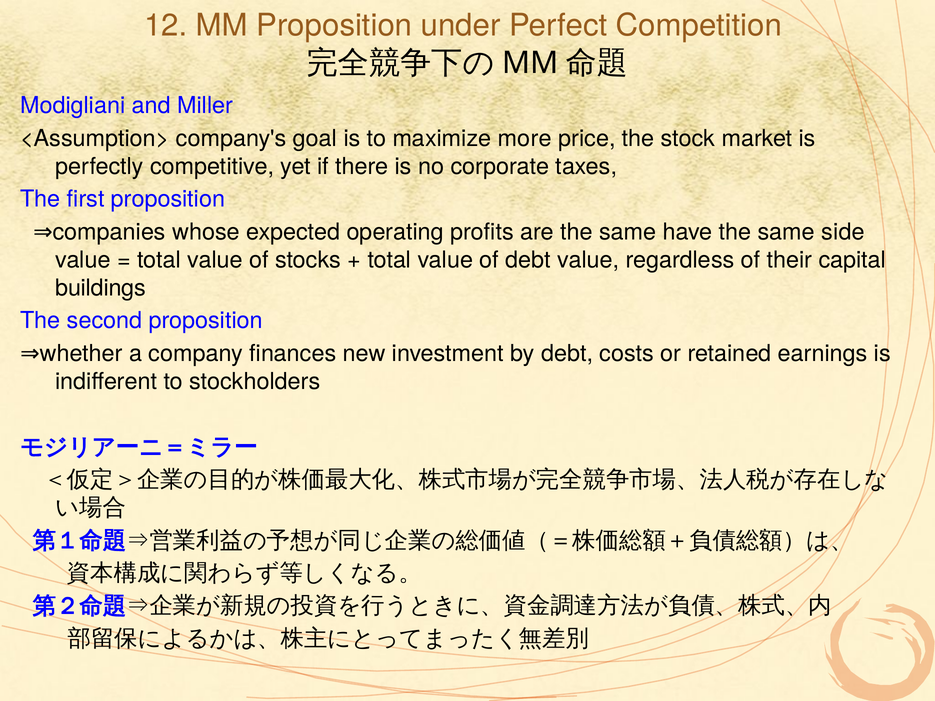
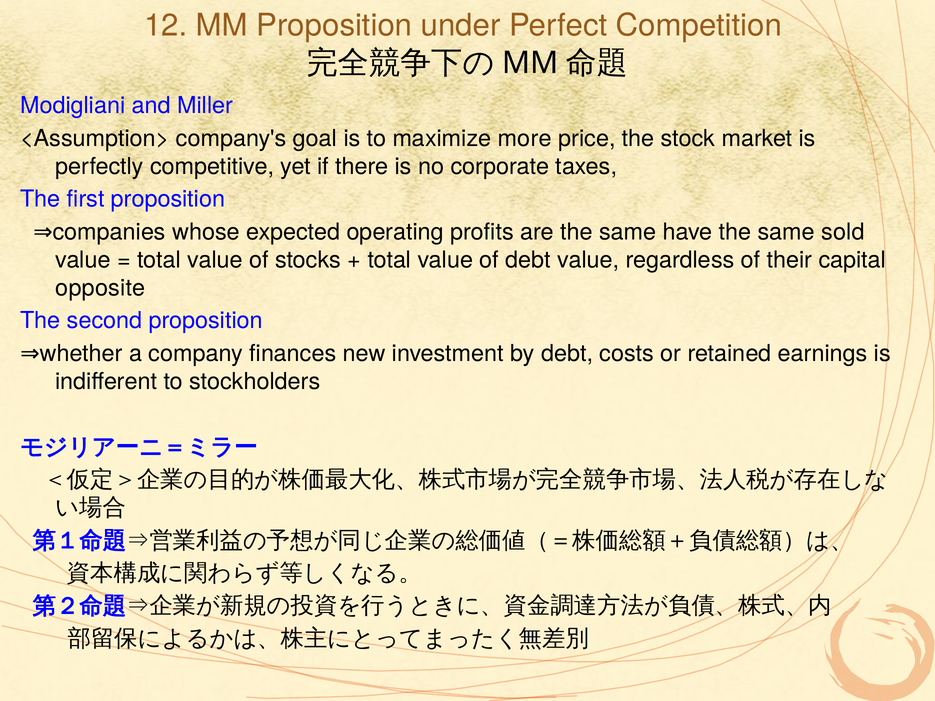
side: side -> sold (843, 232)
buildings: buildings -> opposite (100, 288)
